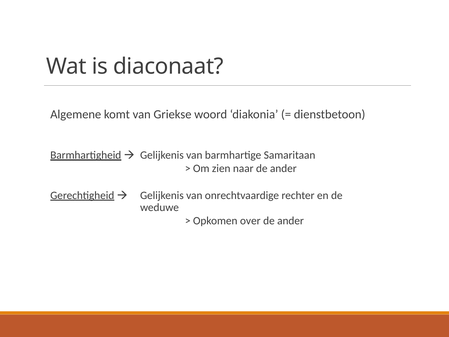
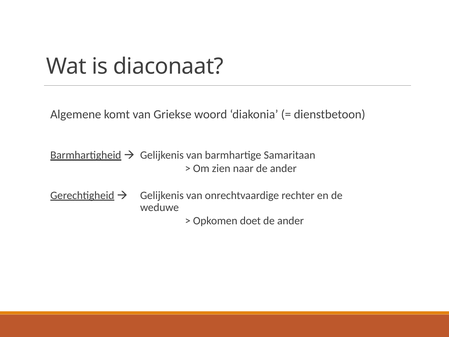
over: over -> doet (250, 221)
